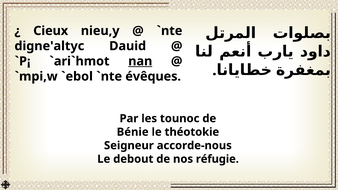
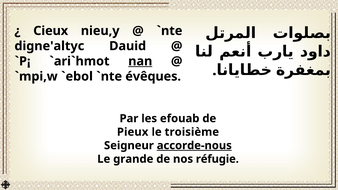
tounoc: tounoc -> efouab (180, 119)
Bénie: Bénie -> Pieux (133, 132)
théotokie: théotokie -> troisième (192, 132)
accorde-nous underline: none -> present (194, 146)
debout: debout -> grande (133, 159)
